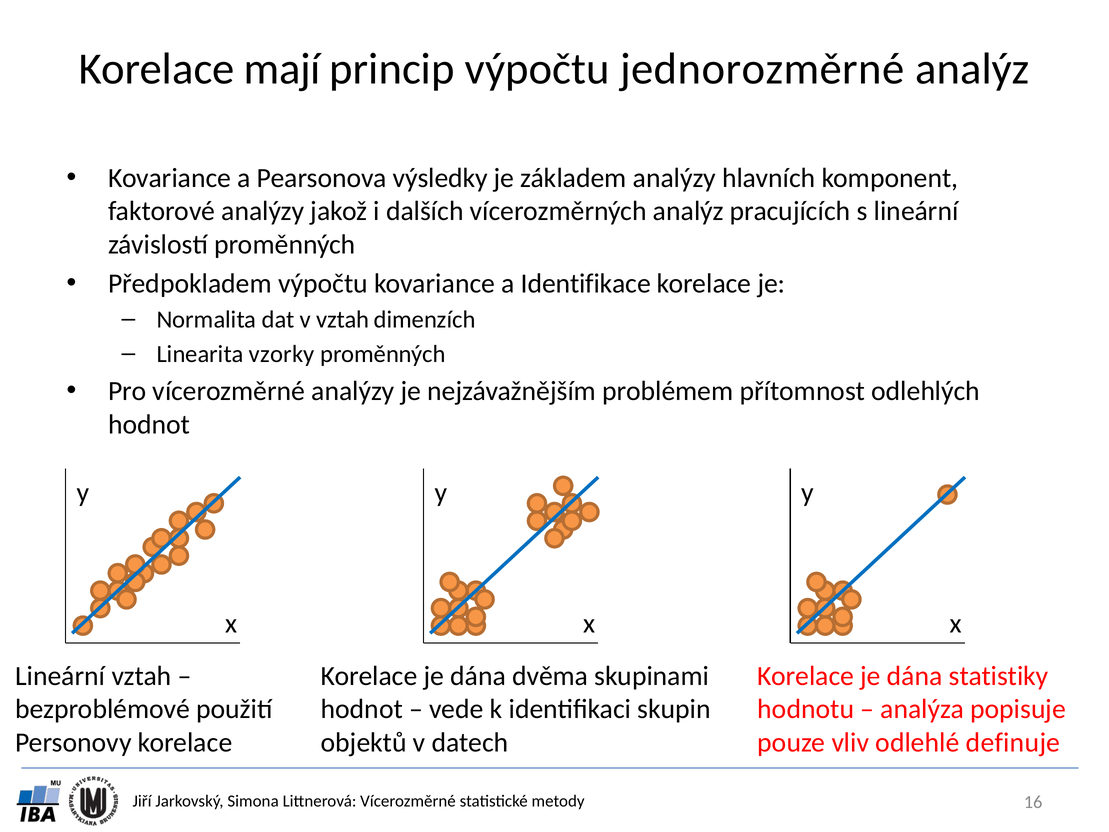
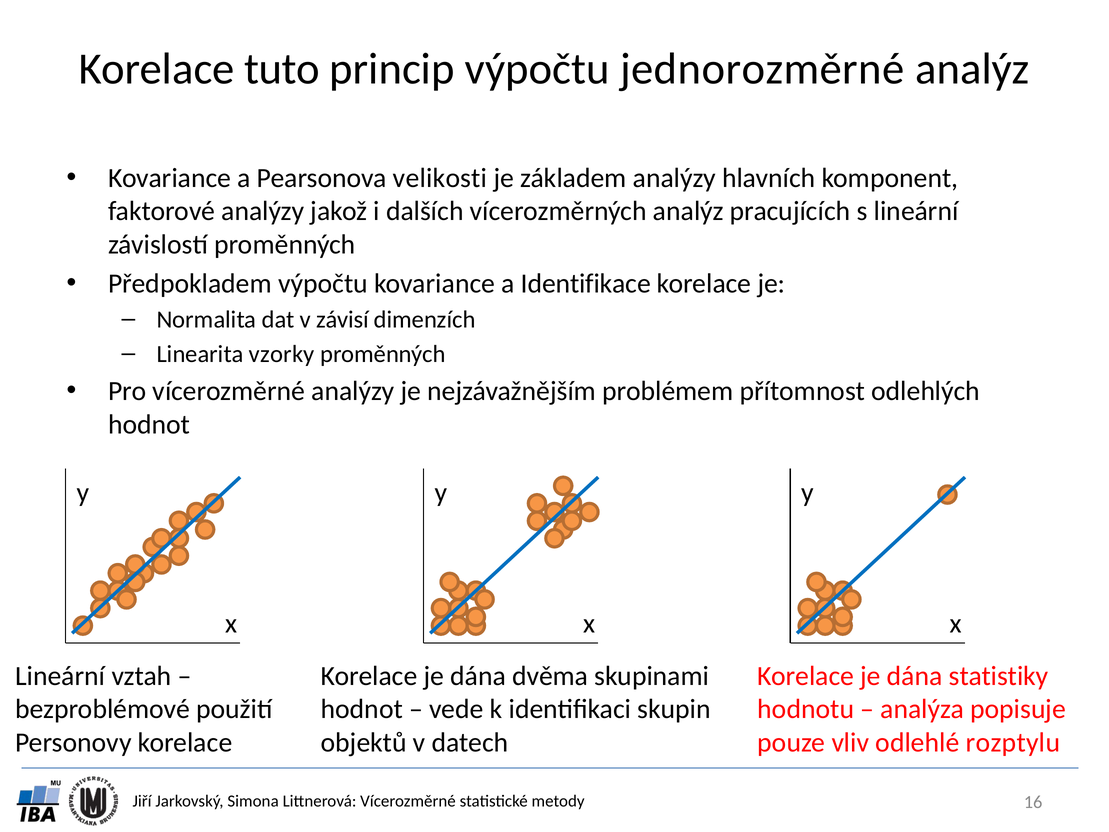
mají: mají -> tuto (282, 69)
výsledky: výsledky -> velikosti (440, 178)
v vztah: vztah -> závisí (343, 319)
definuje: definuje -> rozptylu (1013, 742)
